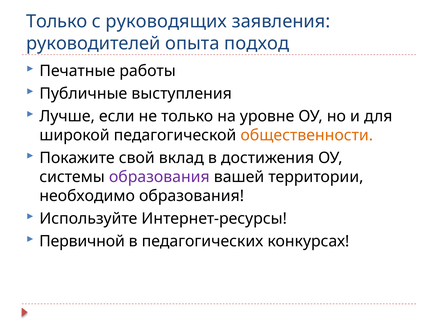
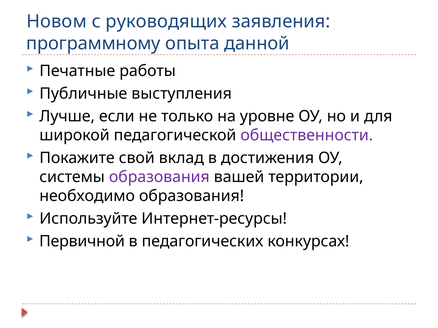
Только: Только -> Новом (57, 22)
руководителей: руководителей -> программному (93, 44)
подход: подход -> данной (257, 44)
общественности colour: orange -> purple (307, 136)
